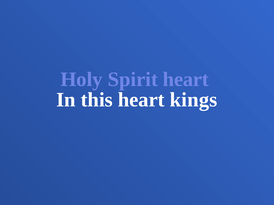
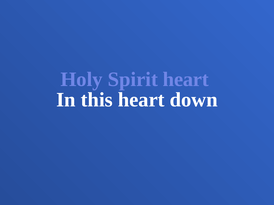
kings: kings -> down (194, 100)
